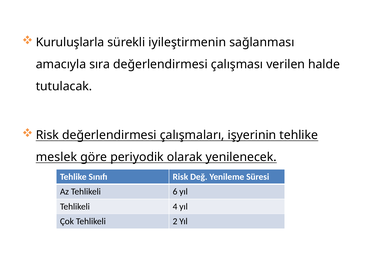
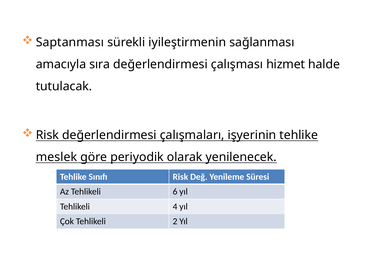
Kuruluşlarla: Kuruluşlarla -> Saptanması (70, 42)
verilen: verilen -> hizmet (286, 64)
